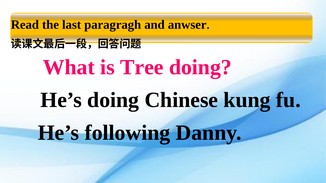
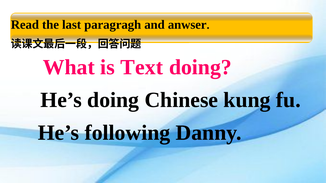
Tree: Tree -> Text (142, 67)
